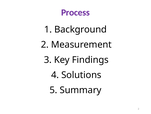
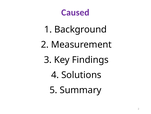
Process: Process -> Caused (75, 12)
